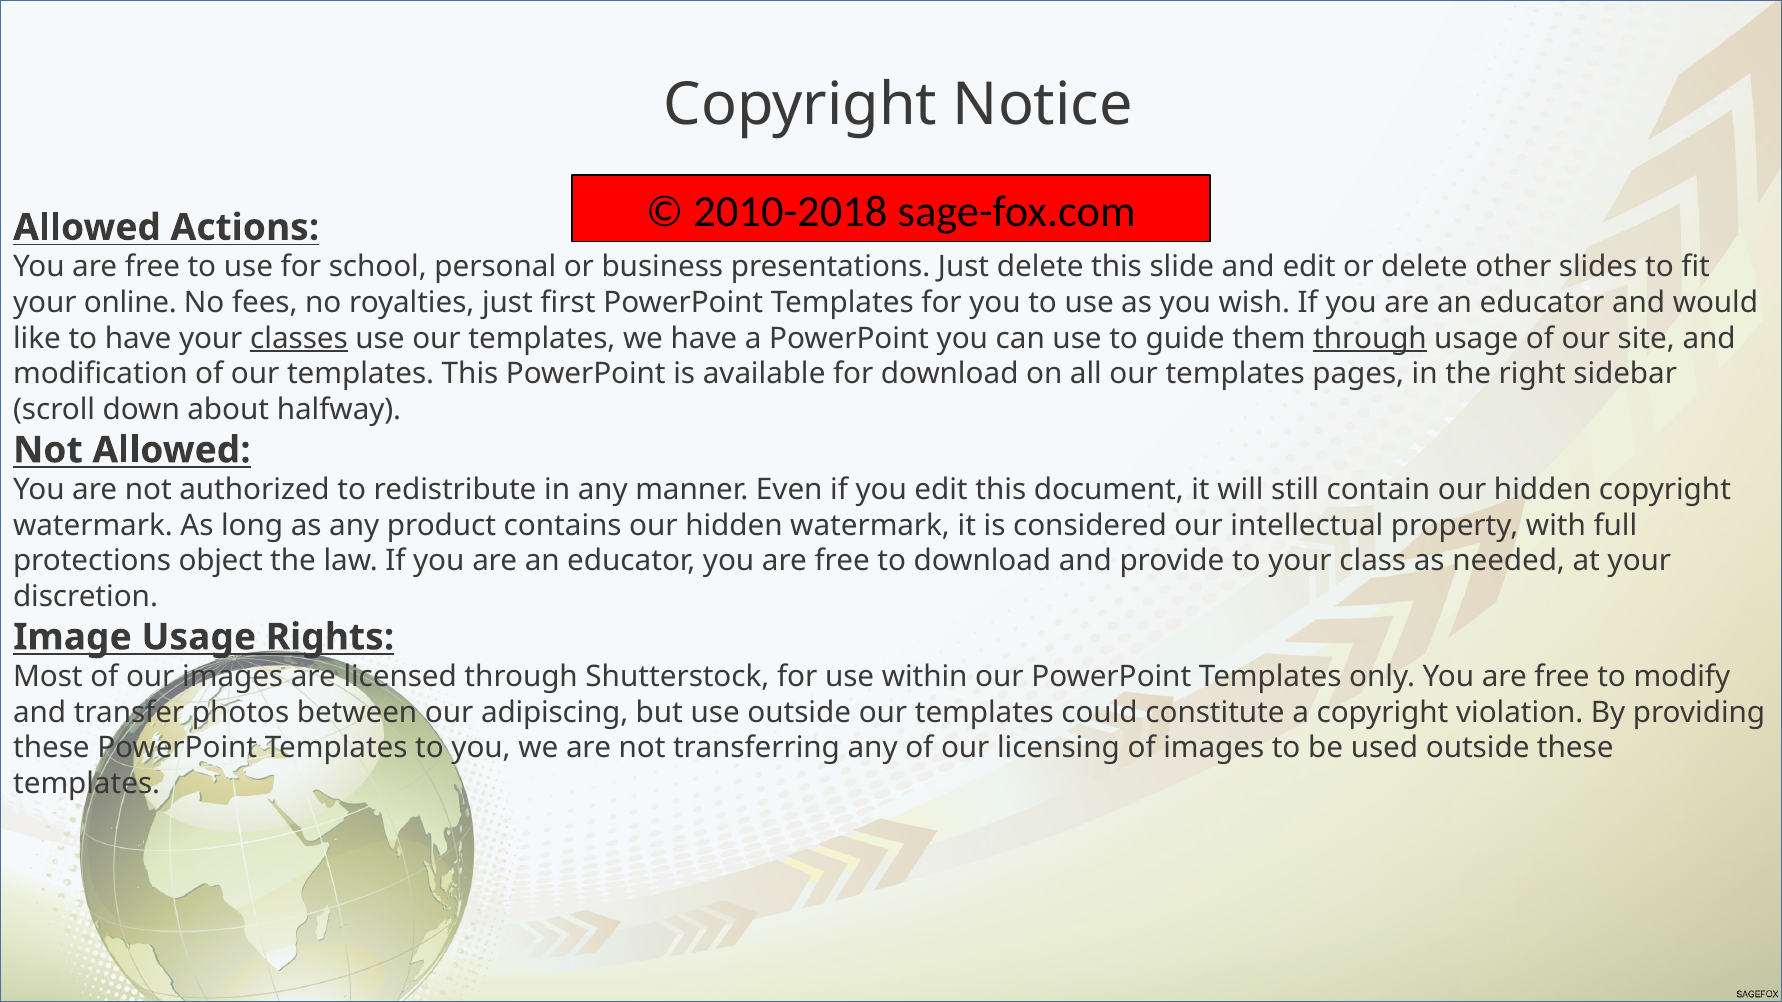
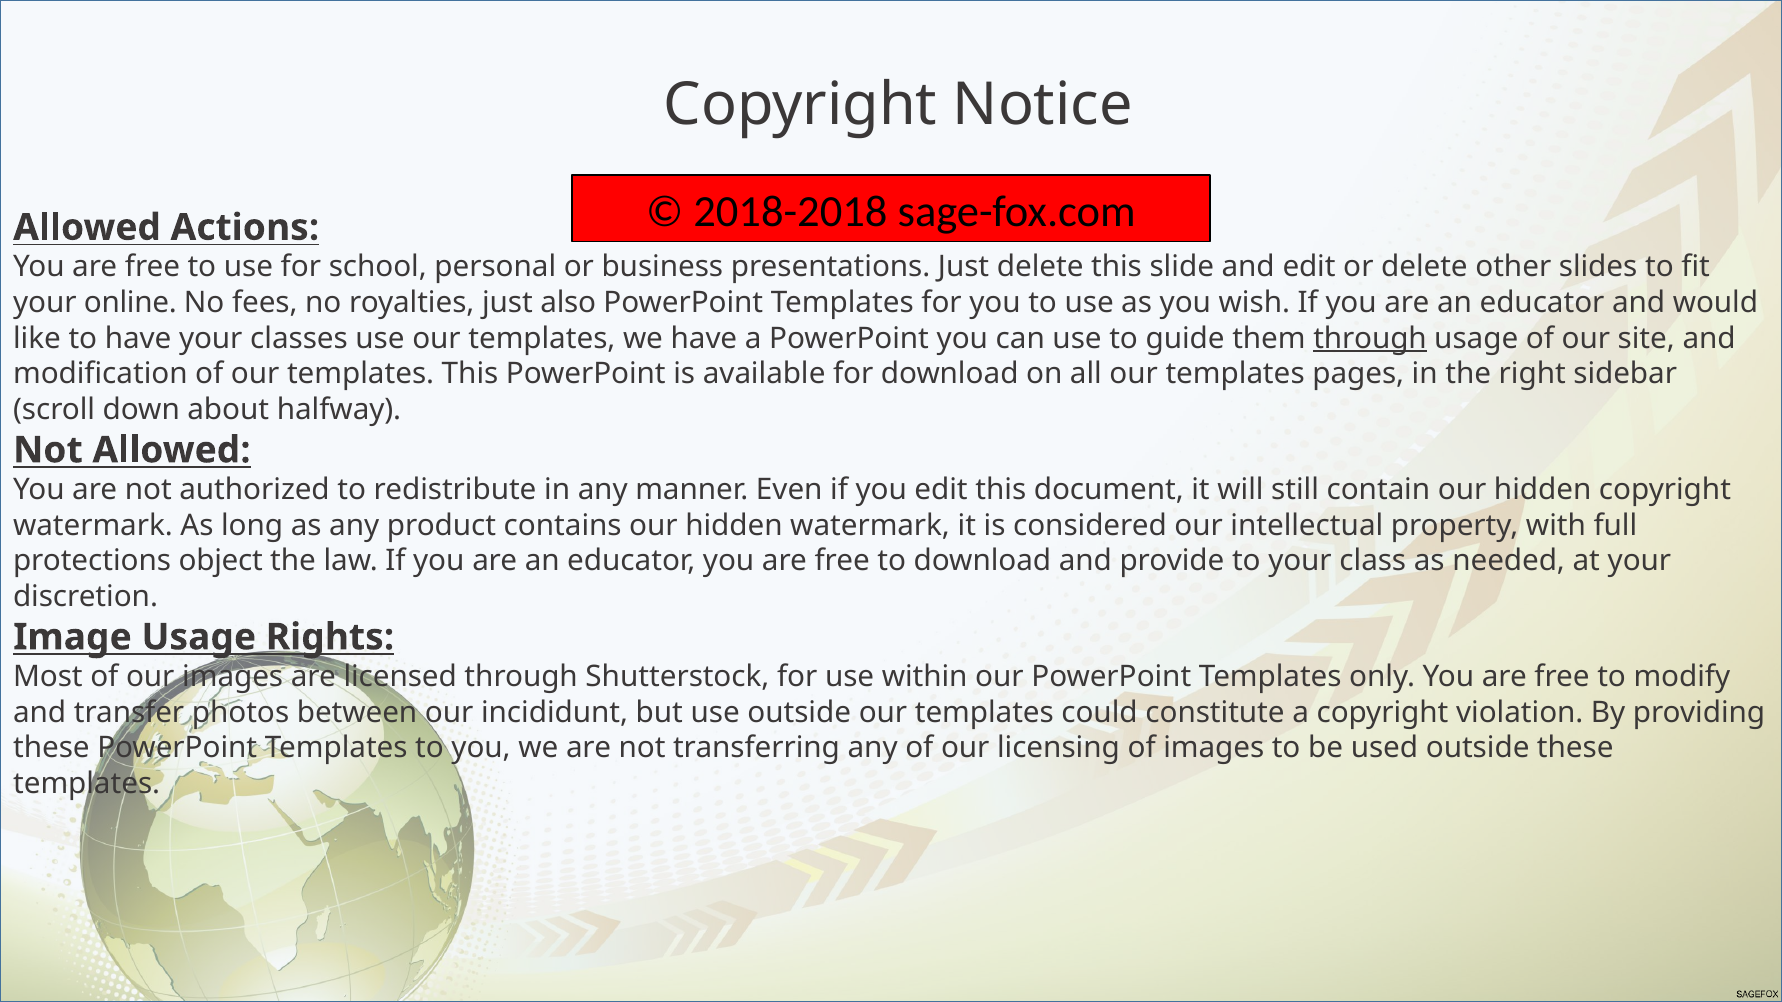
2010-2018: 2010-2018 -> 2018-2018 (790, 211)
first: first -> also (568, 303)
classes underline: present -> none (299, 338)
adipiscing: adipiscing -> incididunt (555, 713)
